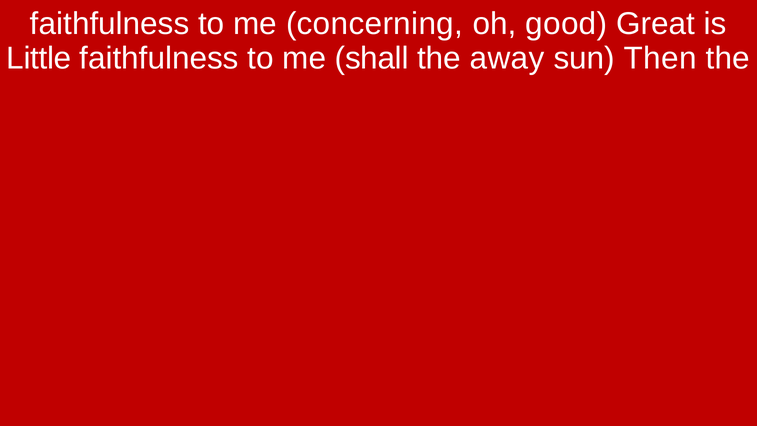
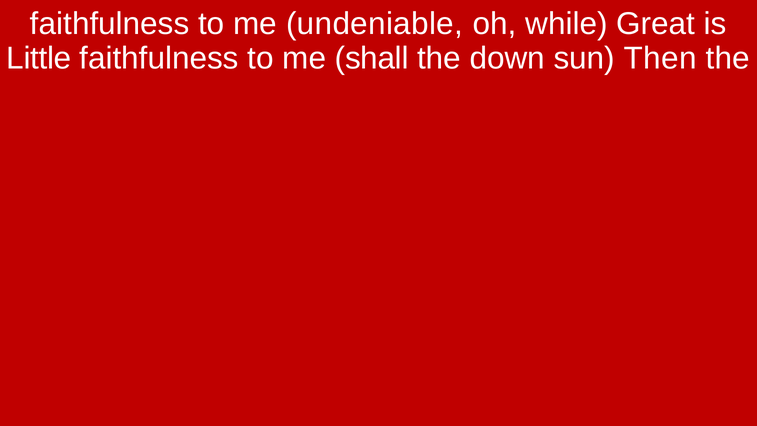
concerning: concerning -> undeniable (375, 24)
good: good -> while (566, 24)
away: away -> down (507, 58)
